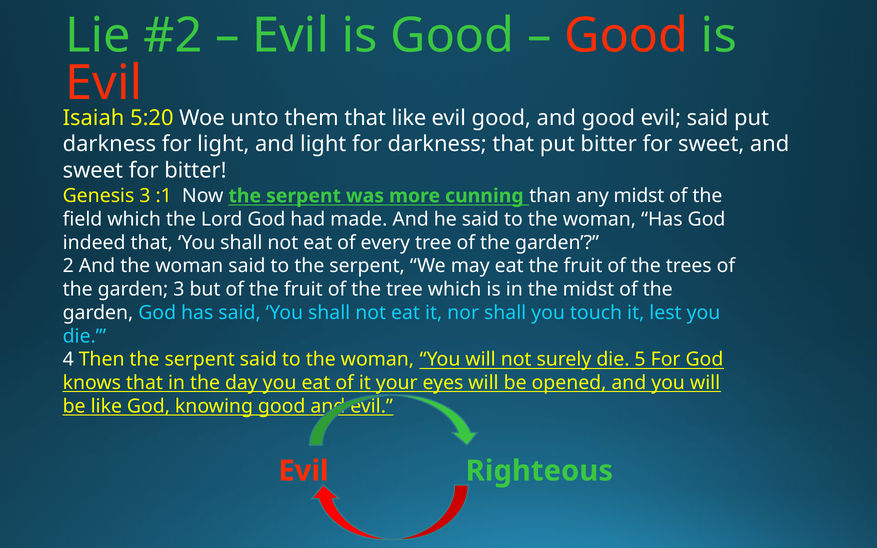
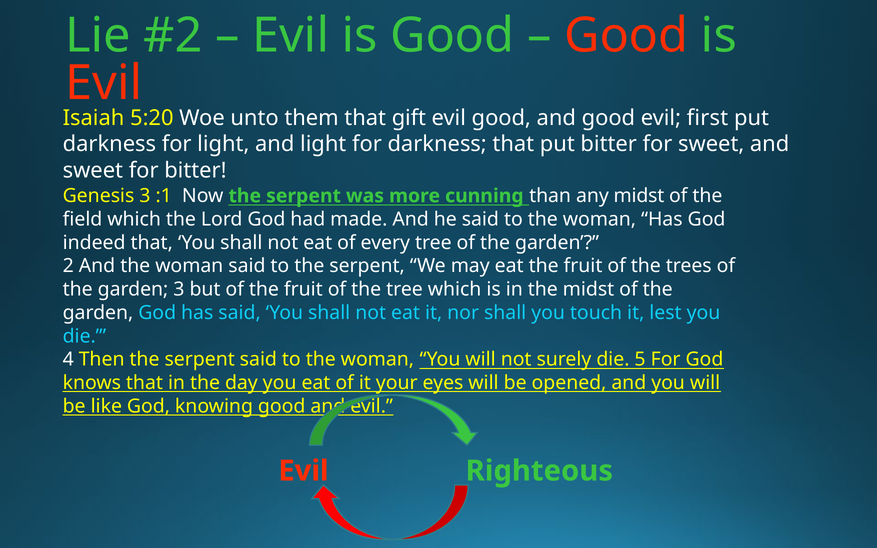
that like: like -> gift (409, 118)
evil said: said -> first (707, 118)
